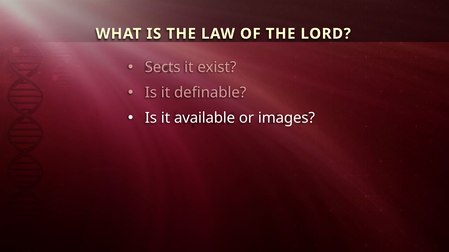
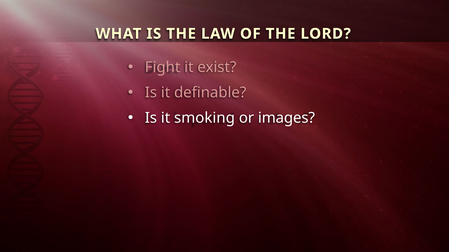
Sects: Sects -> Fight (163, 67)
available: available -> smoking (204, 118)
